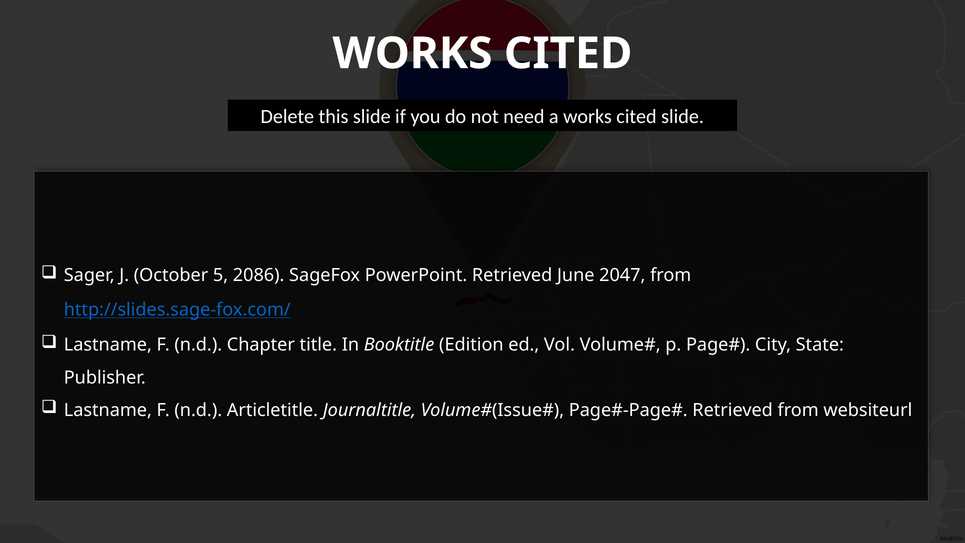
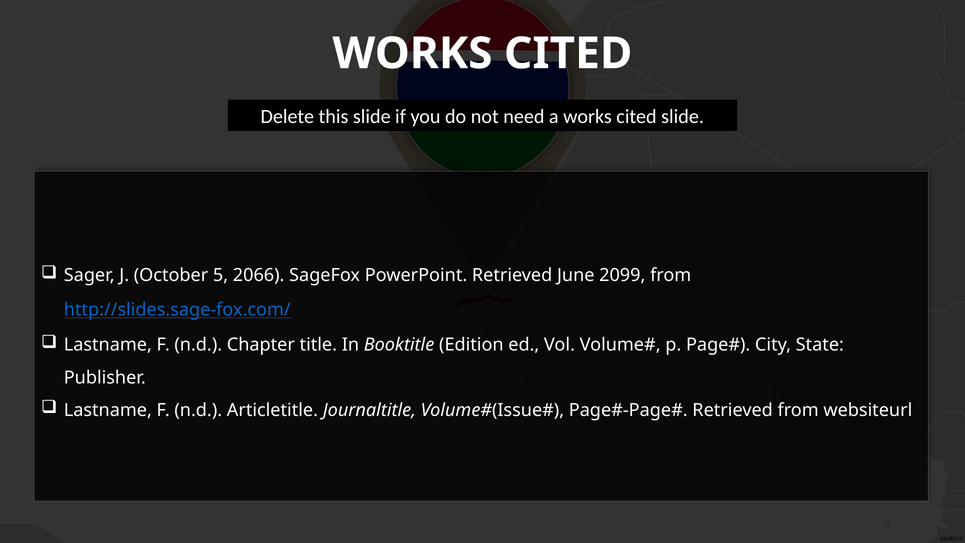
2086: 2086 -> 2066 (259, 275)
2047: 2047 -> 2099 (622, 275)
